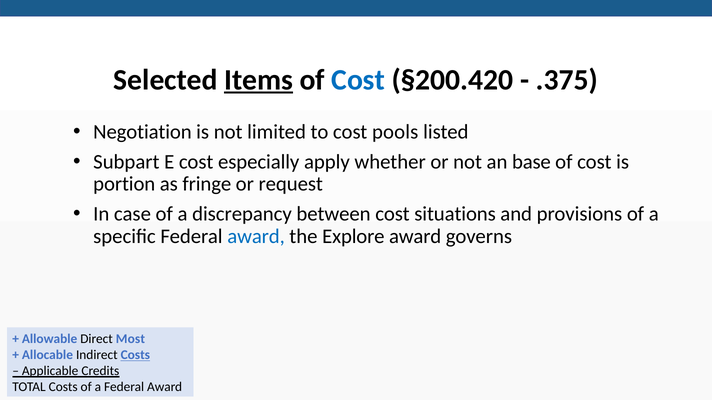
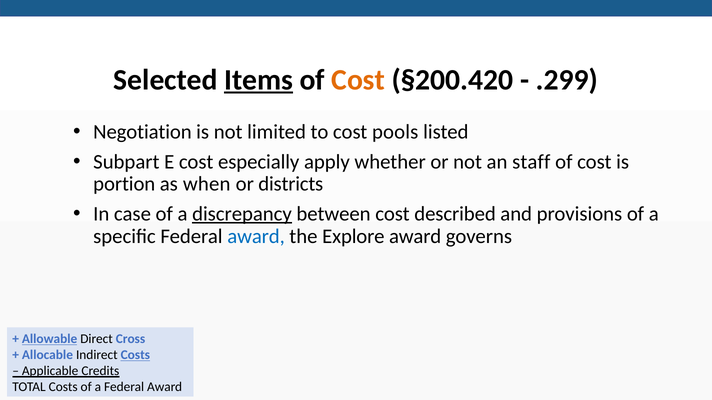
Cost colour: blue -> orange (358, 80)
.375: .375 -> .299 (567, 80)
base: base -> staff (531, 162)
fringe: fringe -> when (207, 184)
request: request -> districts (291, 184)
discrepancy underline: none -> present (242, 214)
situations: situations -> described (455, 214)
Allowable underline: none -> present (50, 339)
Most: Most -> Cross (131, 339)
